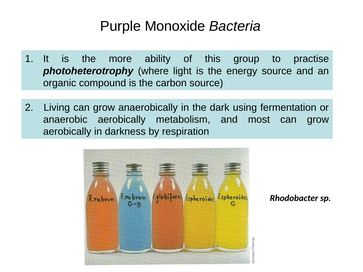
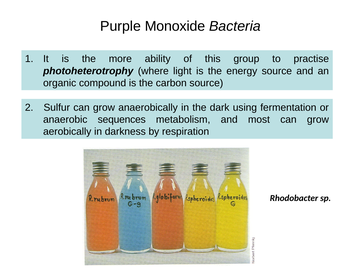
Living: Living -> Sulfur (57, 108)
anaerobic aerobically: aerobically -> sequences (122, 120)
